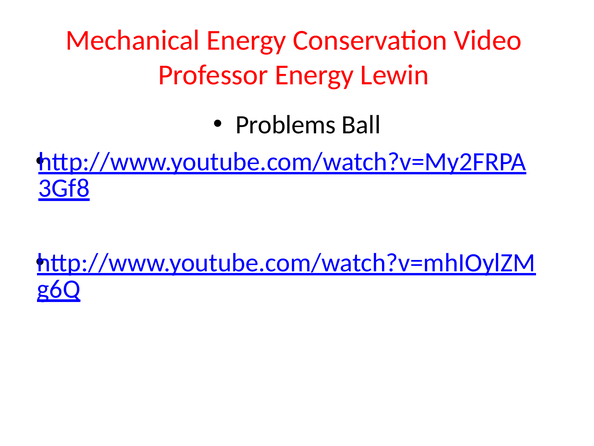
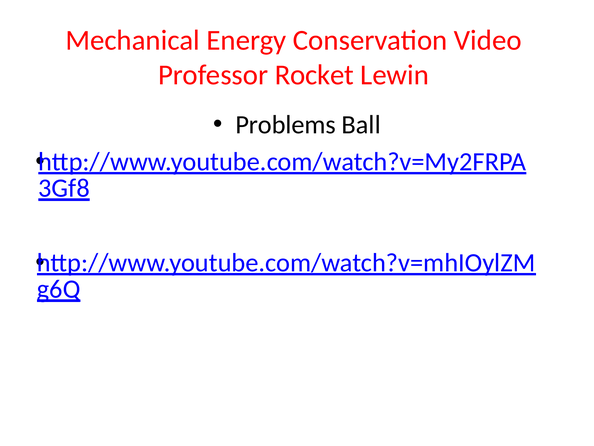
Professor Energy: Energy -> Rocket (314, 75)
